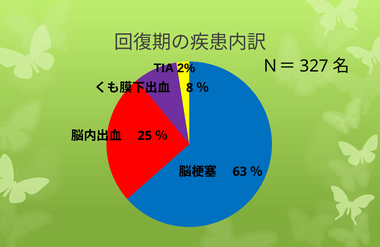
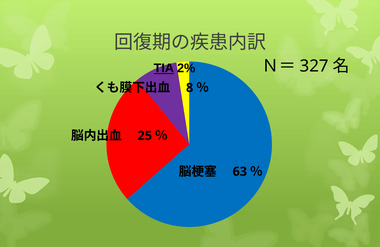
TIA underline: none -> present (164, 68)
